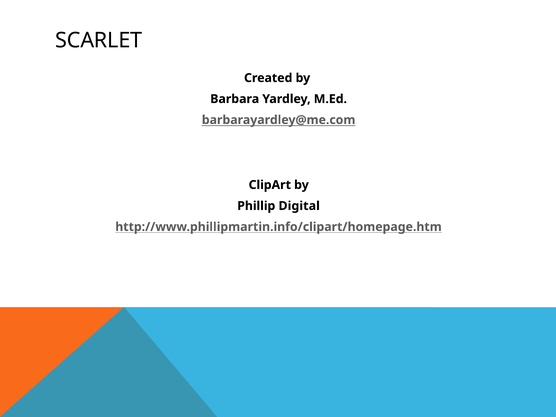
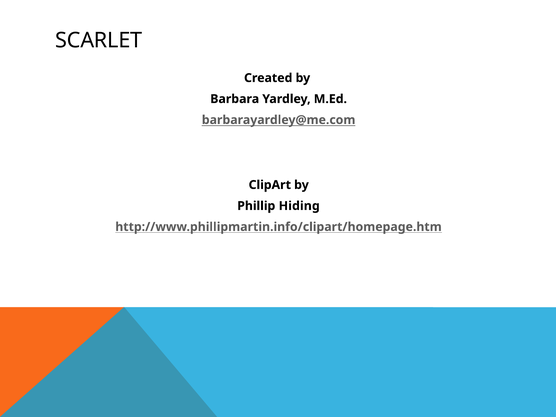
Digital: Digital -> Hiding (299, 206)
